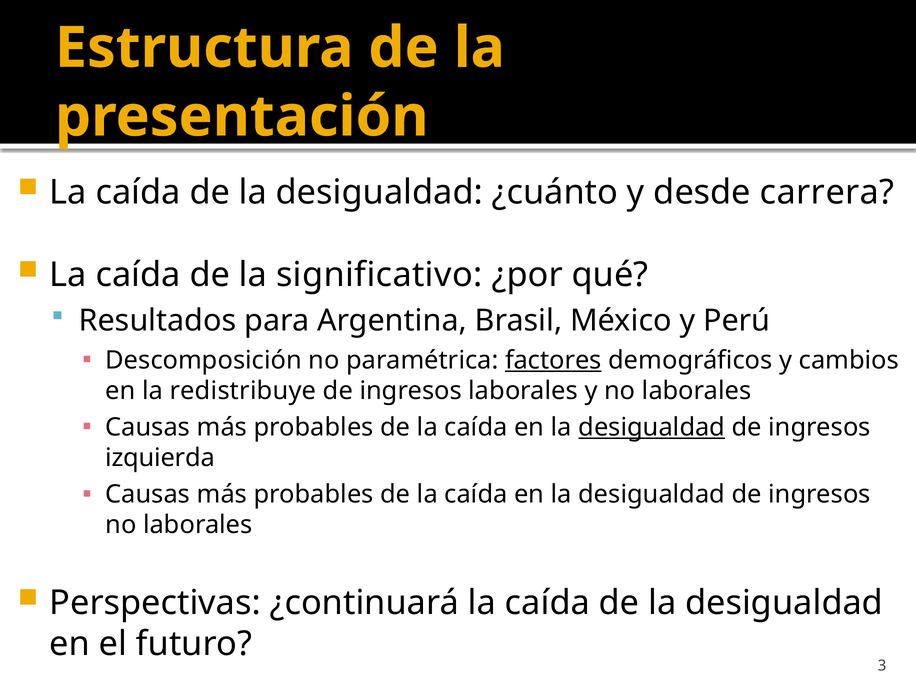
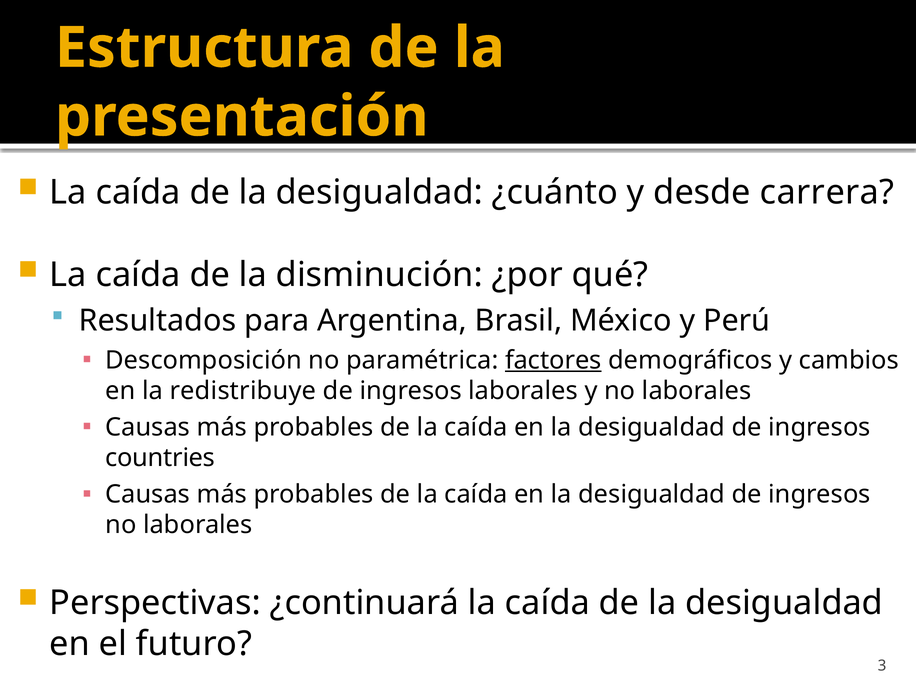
significativo: significativo -> disminución (379, 275)
desigualdad underline: present -> none (652, 427)
izquierda: izquierda -> countries (160, 458)
